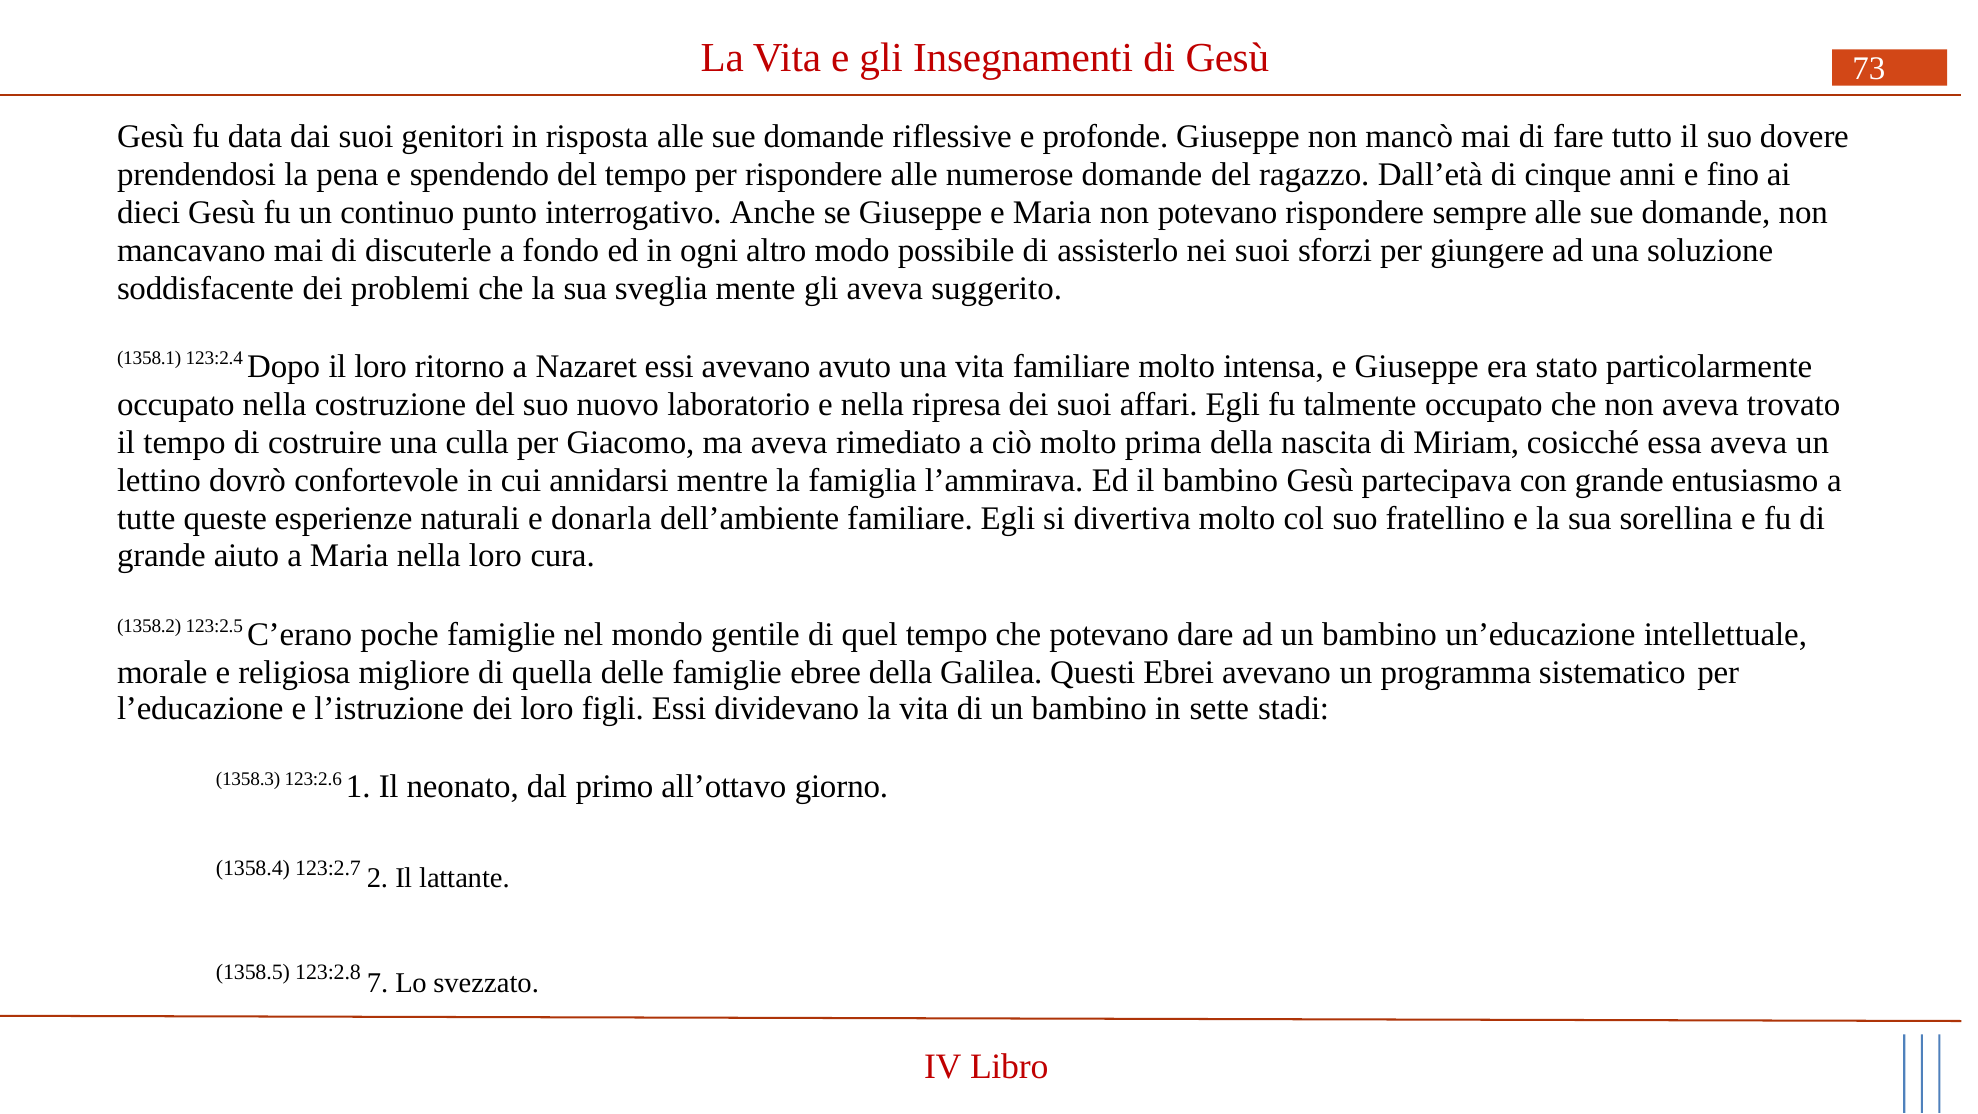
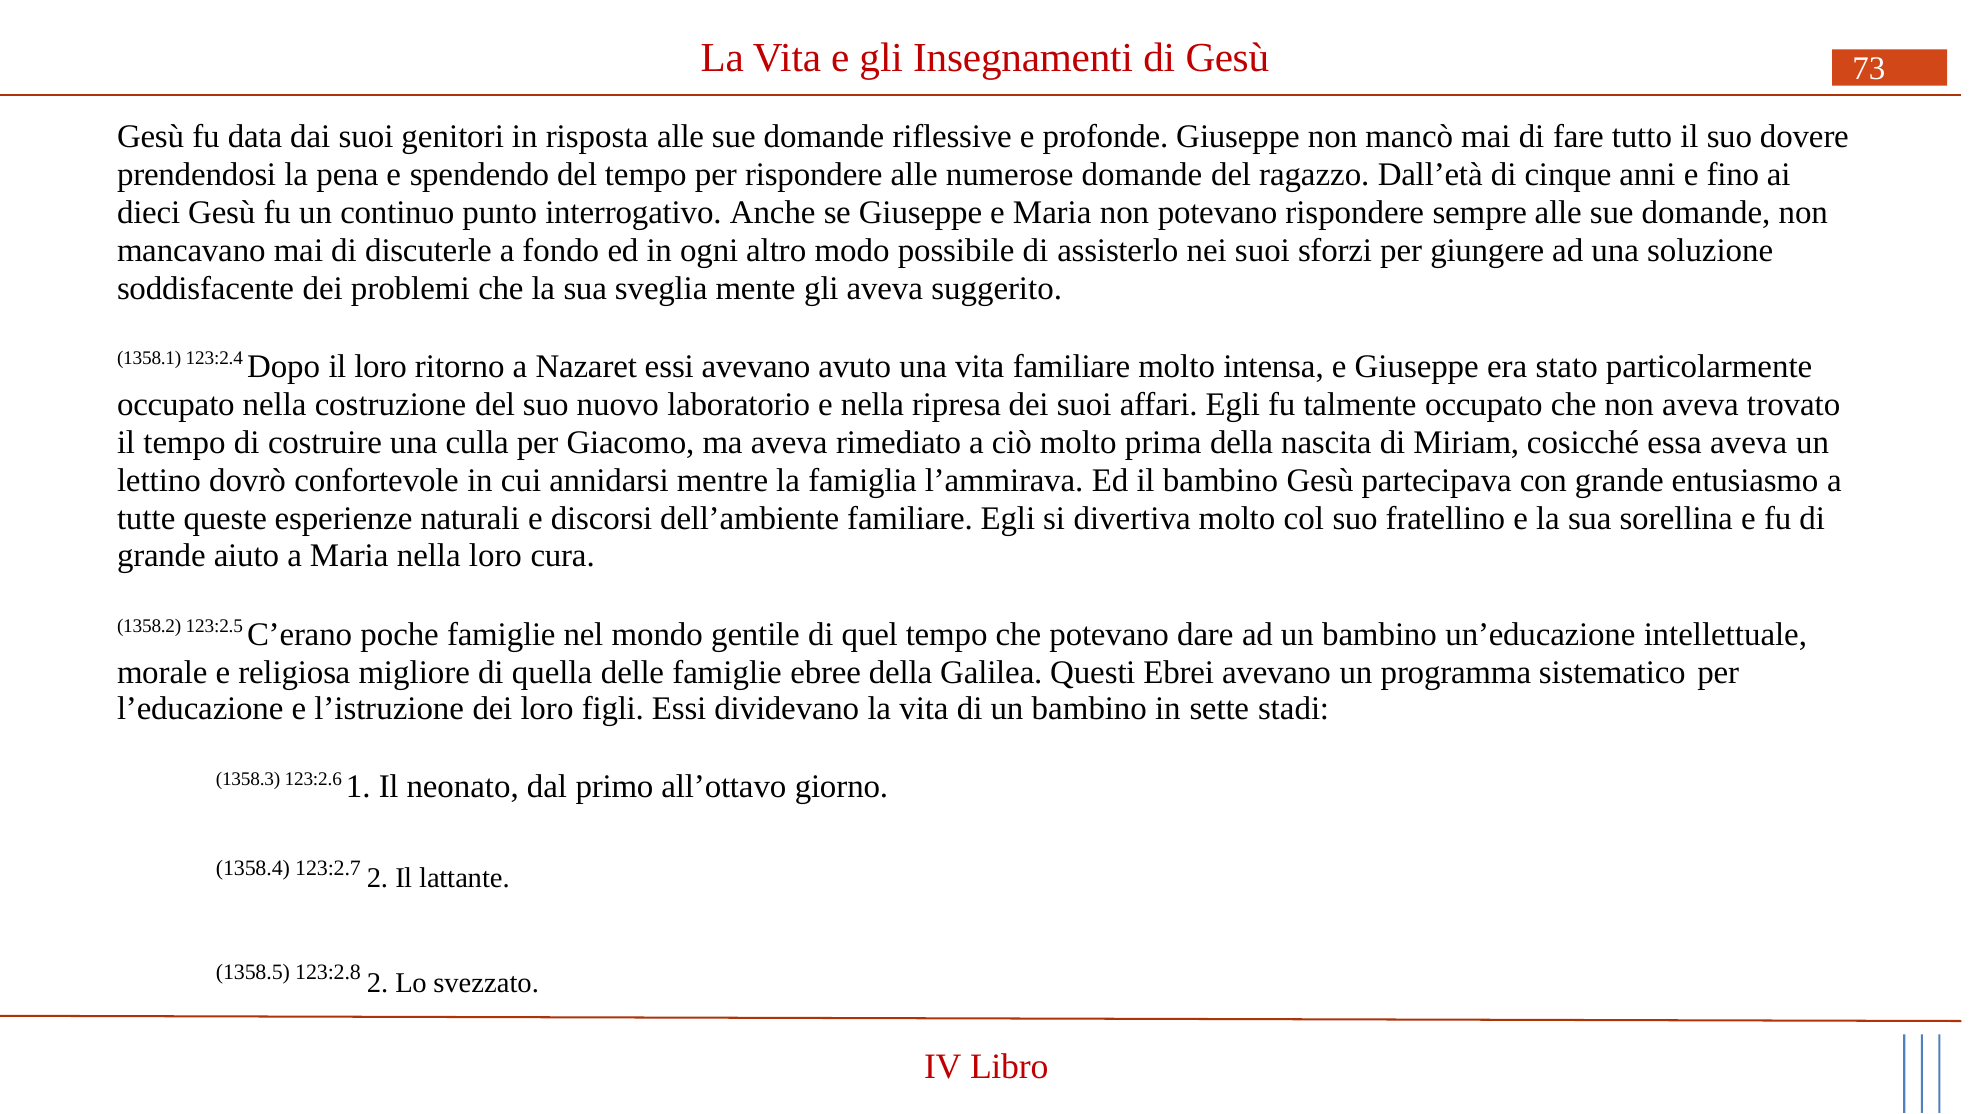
donarla: donarla -> discorsi (602, 518)
123:2.8 7: 7 -> 2 (377, 983)
